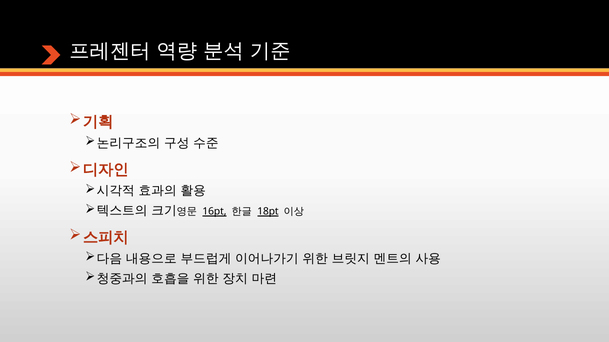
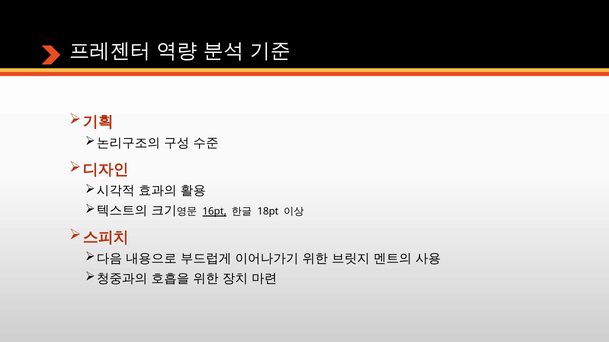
18pt underline: present -> none (268, 212)
